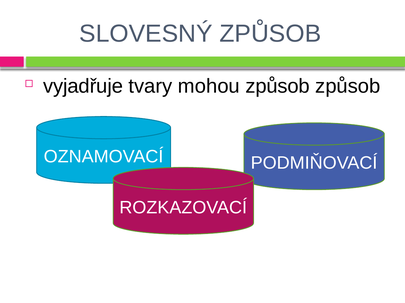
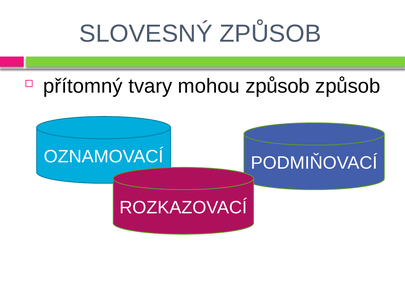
vyjadřuje: vyjadřuje -> přítomný (83, 86)
